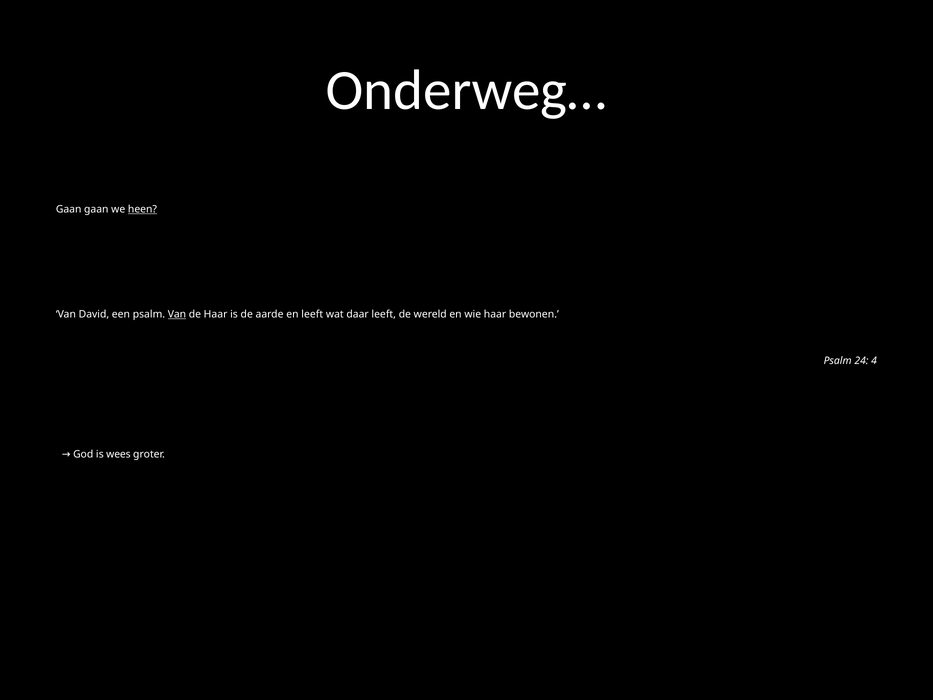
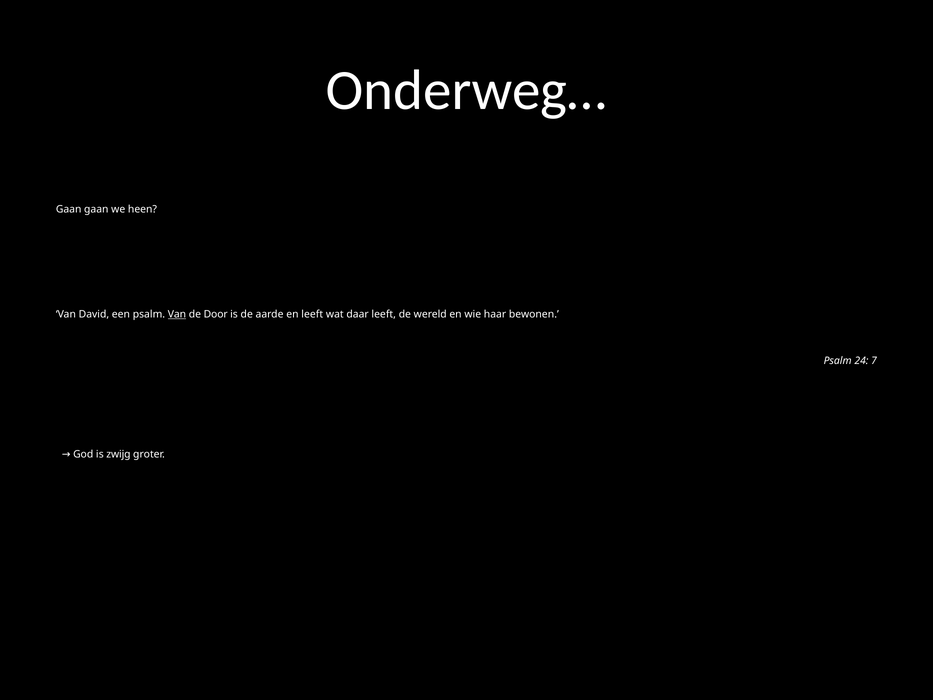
heen underline: present -> none (142, 209)
de Haar: Haar -> Door (216, 314)
4: 4 -> 7 (874, 361)
wees: wees -> zwijg (118, 454)
